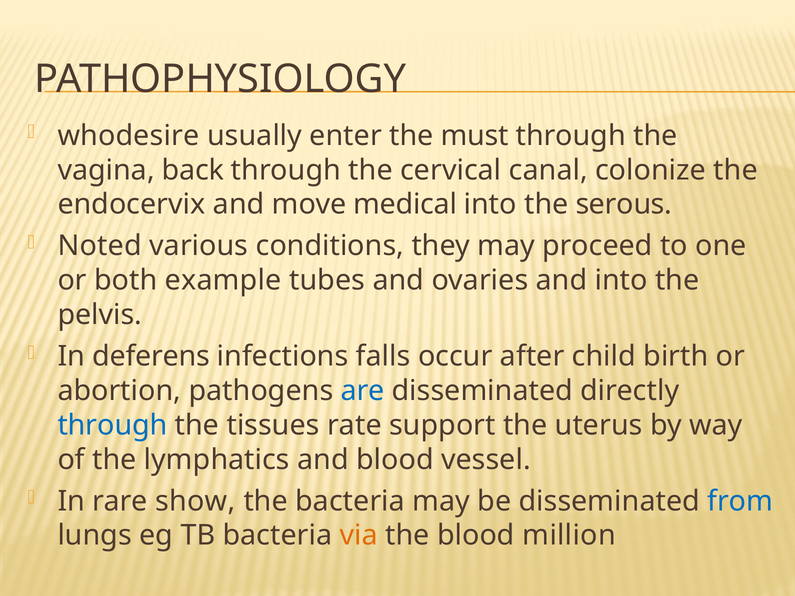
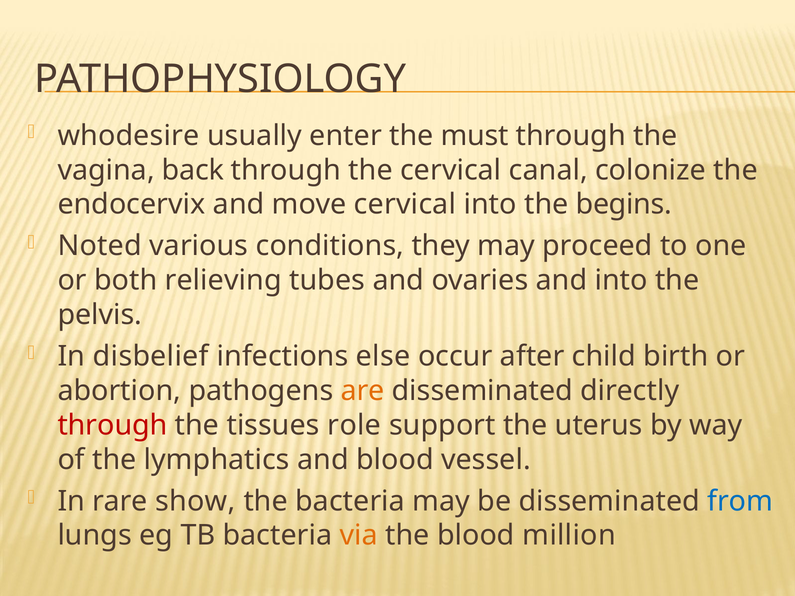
move medical: medical -> cervical (405, 205)
serous: serous -> begins (624, 205)
example: example -> relieving (223, 281)
deferens: deferens -> disbelief (151, 356)
falls: falls -> else (383, 356)
are colour: blue -> orange (363, 391)
through colour: blue -> red (113, 425)
rate: rate -> role (354, 425)
